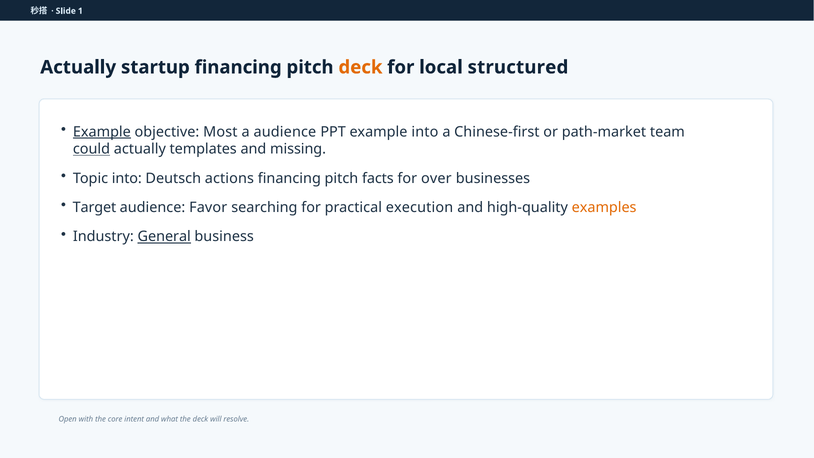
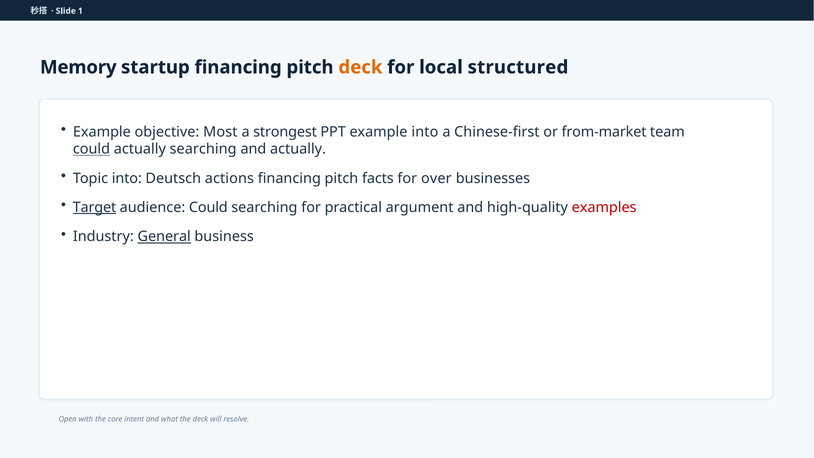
Actually: Actually -> Memory (78, 67)
Example underline: present -> none (102, 132)
a audience: audience -> strongest (285, 132)
path-market: path-market -> from-market (604, 132)
actually templates: templates -> searching (203, 149)
and missing: missing -> actually (298, 149)
Target underline: none -> present (94, 207)
audience Favor: Favor -> Could (208, 207)
execution: execution -> argument (420, 207)
examples colour: orange -> red (604, 207)
